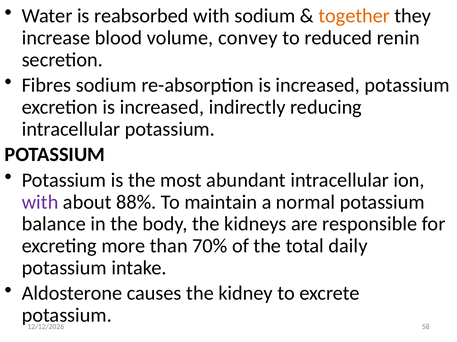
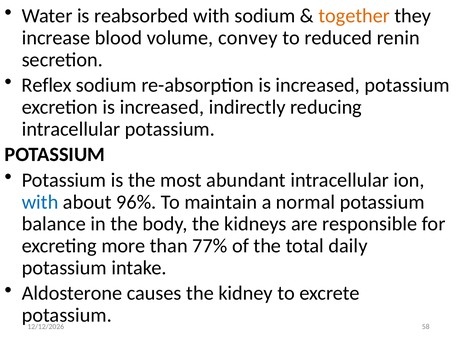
Fibres: Fibres -> Reflex (47, 85)
with colour: purple -> blue (40, 202)
88%: 88% -> 96% (136, 202)
70%: 70% -> 77% (210, 246)
